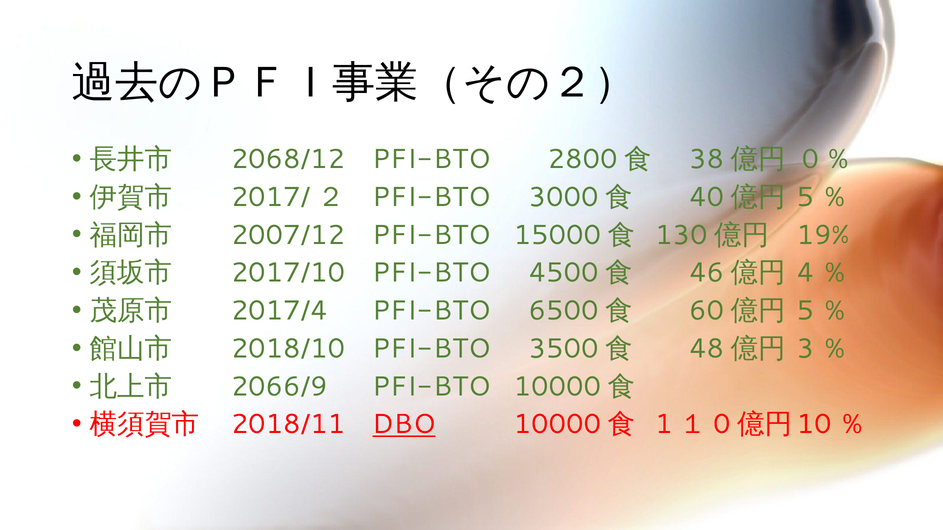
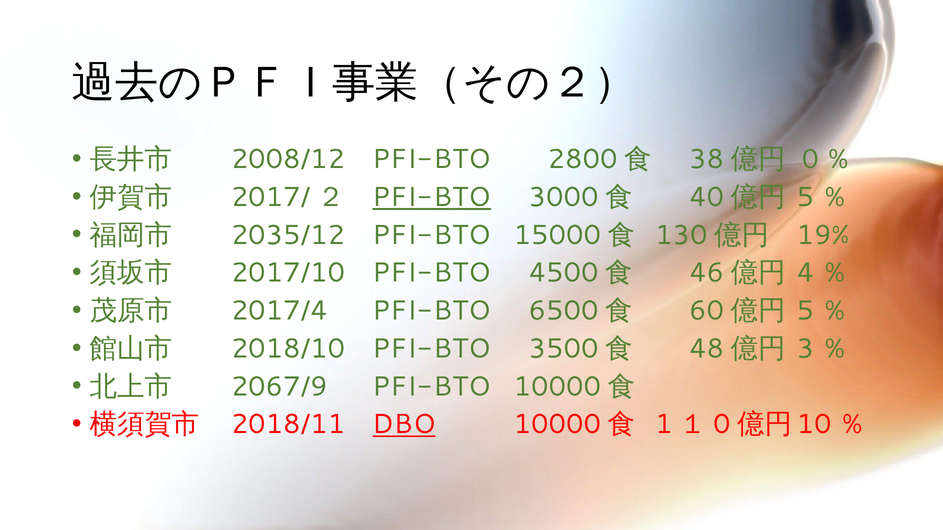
2068/12: 2068/12 -> 2008/12 (288, 159)
PFI-BTO underline: none -> present (432, 197)
2007/12: 2007/12 -> 2035/12 (288, 235)
2066/9: 2066/9 -> 2067/9 (279, 387)
